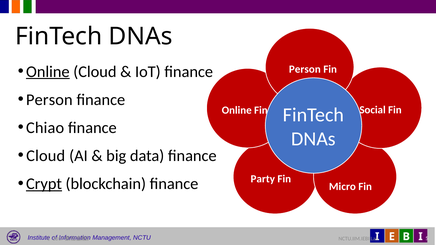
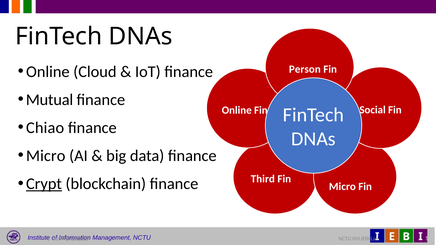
Online underline: present -> none (48, 72)
Person: Person -> Mutual (50, 100)
Cloud: Cloud -> Micro (46, 156)
Party: Party -> Third (263, 179)
